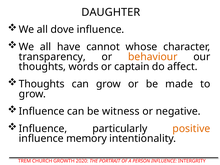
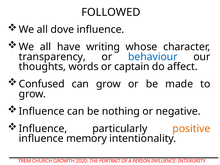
DAUGHTER: DAUGHTER -> FOLLOWED (111, 12)
cannot: cannot -> writing (103, 47)
behaviour colour: orange -> blue (153, 57)
Thoughts: Thoughts -> Confused (42, 84)
witness: witness -> nothing (121, 111)
